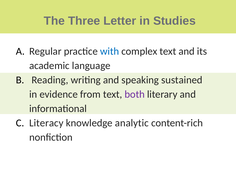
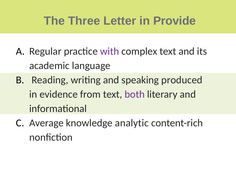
Studies: Studies -> Provide (175, 21)
with colour: blue -> purple (110, 51)
sustained: sustained -> produced (182, 80)
Literacy: Literacy -> Average (46, 123)
